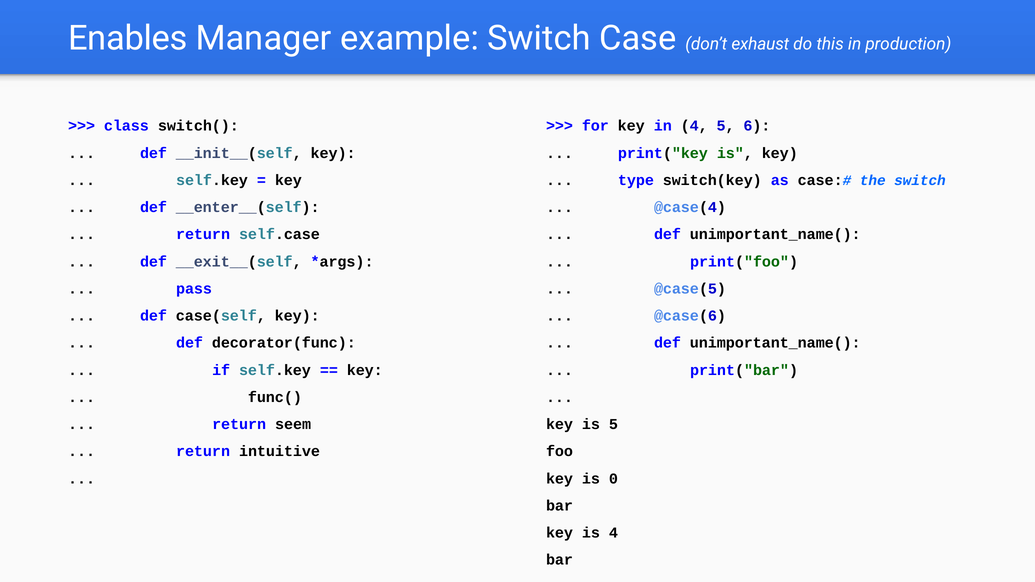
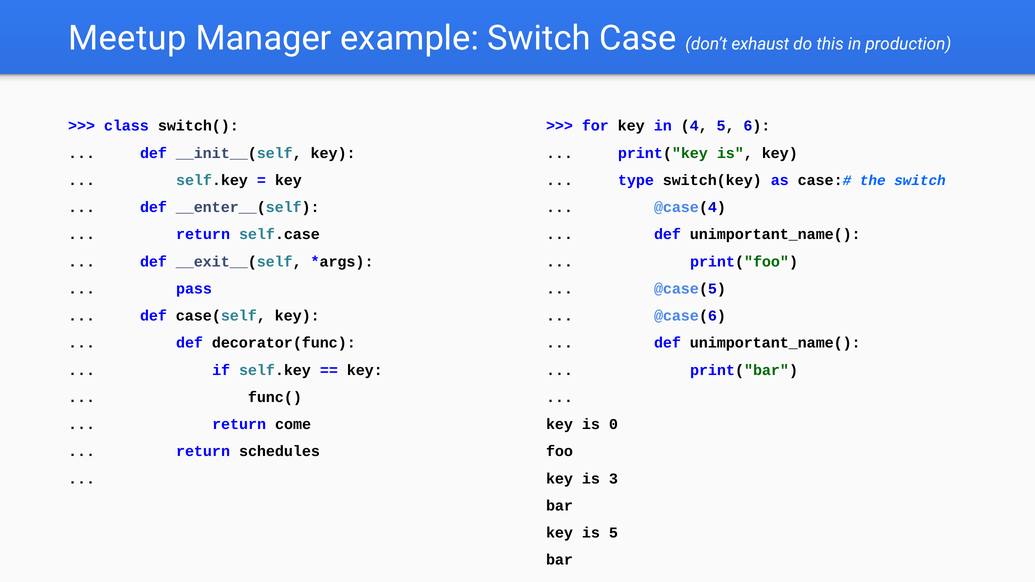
Enables: Enables -> Meetup (127, 38)
seem: seem -> come (293, 424)
is 5: 5 -> 0 (613, 424)
intuitive: intuitive -> schedules (279, 452)
0: 0 -> 3 (613, 479)
is 4: 4 -> 5 (613, 533)
